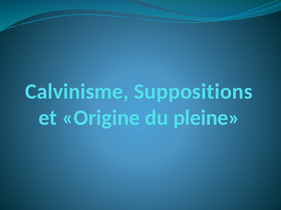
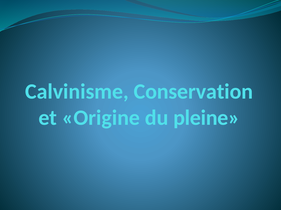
Suppositions: Suppositions -> Conservation (193, 92)
